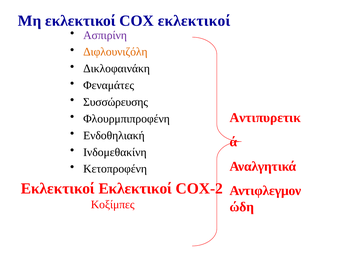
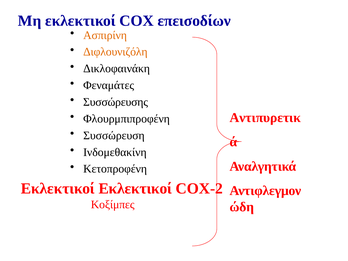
COX εκλεκτικοί: εκλεκτικοί -> επεισοδίων (194, 21)
Ασπιρίνη colour: purple -> orange (105, 35)
Ενδοθηλιακή: Ενδοθηλιακή -> Συσσώρευση (114, 135)
